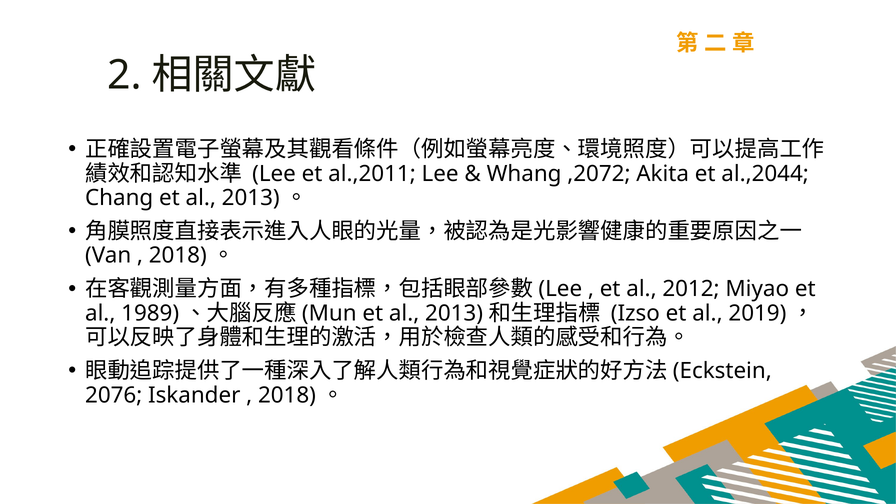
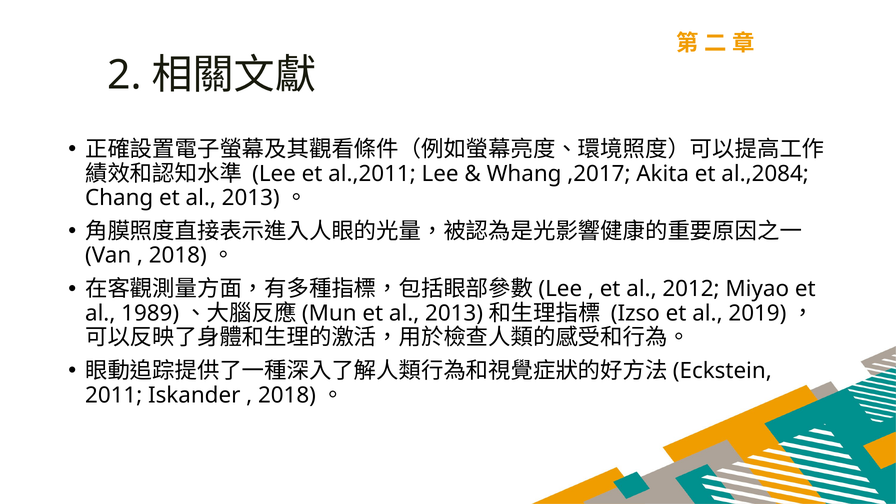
,2072: ,2072 -> ,2017 (599, 174)
al.,2044: al.,2044 -> al.,2084 (765, 174)
2076: 2076 -> 2011 (114, 395)
